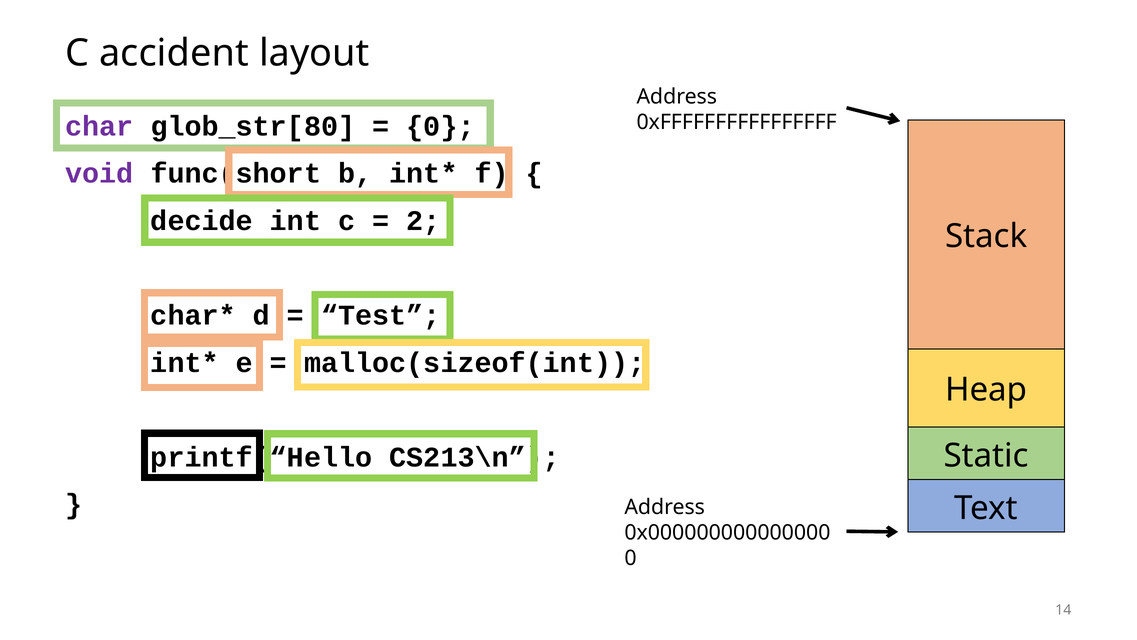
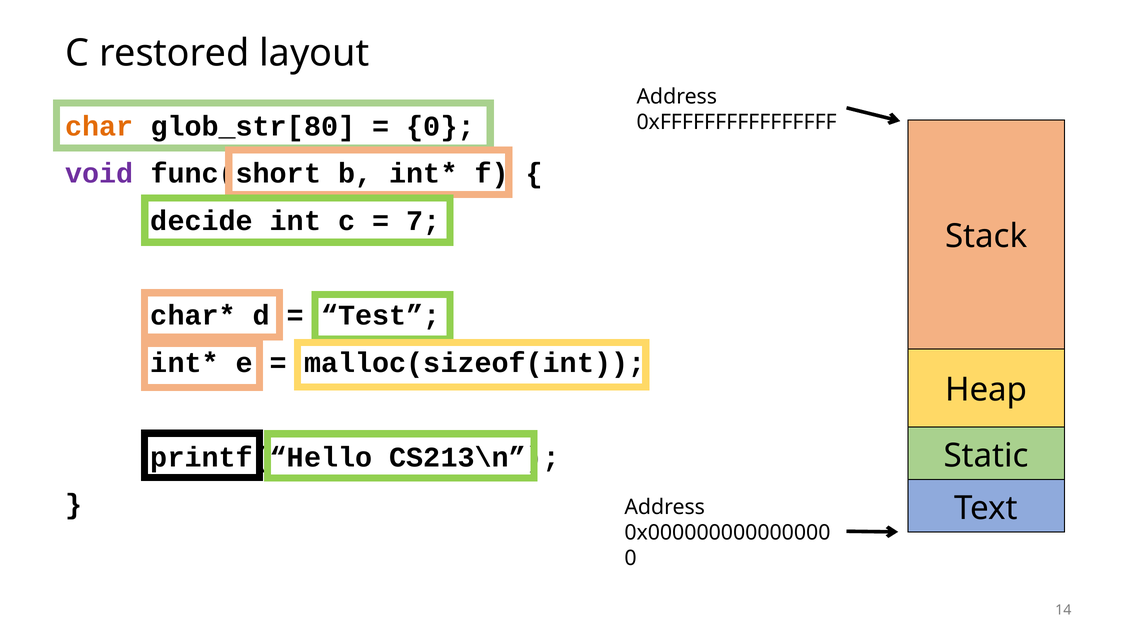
accident: accident -> restored (174, 53)
char colour: purple -> orange (99, 126)
2: 2 -> 7 (423, 221)
